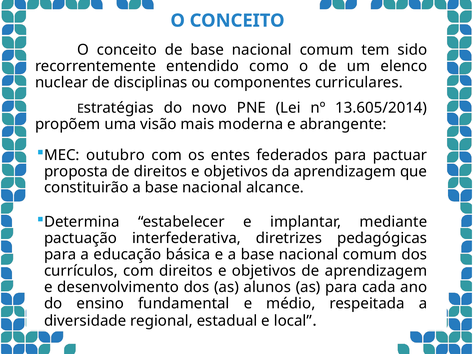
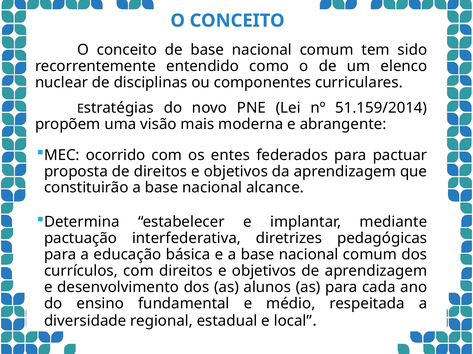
13.605/2014: 13.605/2014 -> 51.159/2014 (381, 108)
outubro: outubro -> ocorrido (116, 155)
